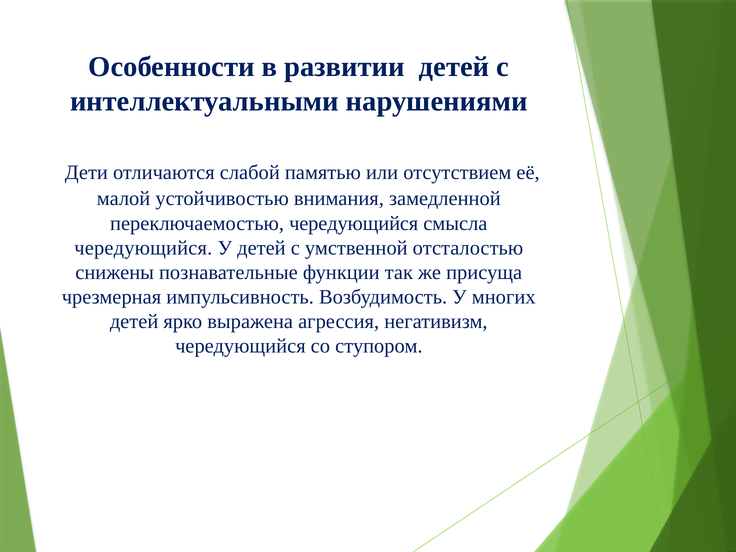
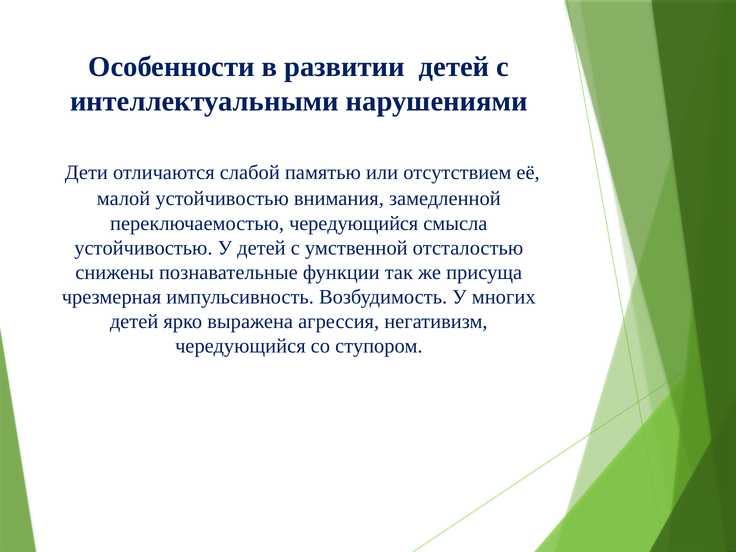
чередующийся: чередующийся -> устойчивостью (143, 248)
